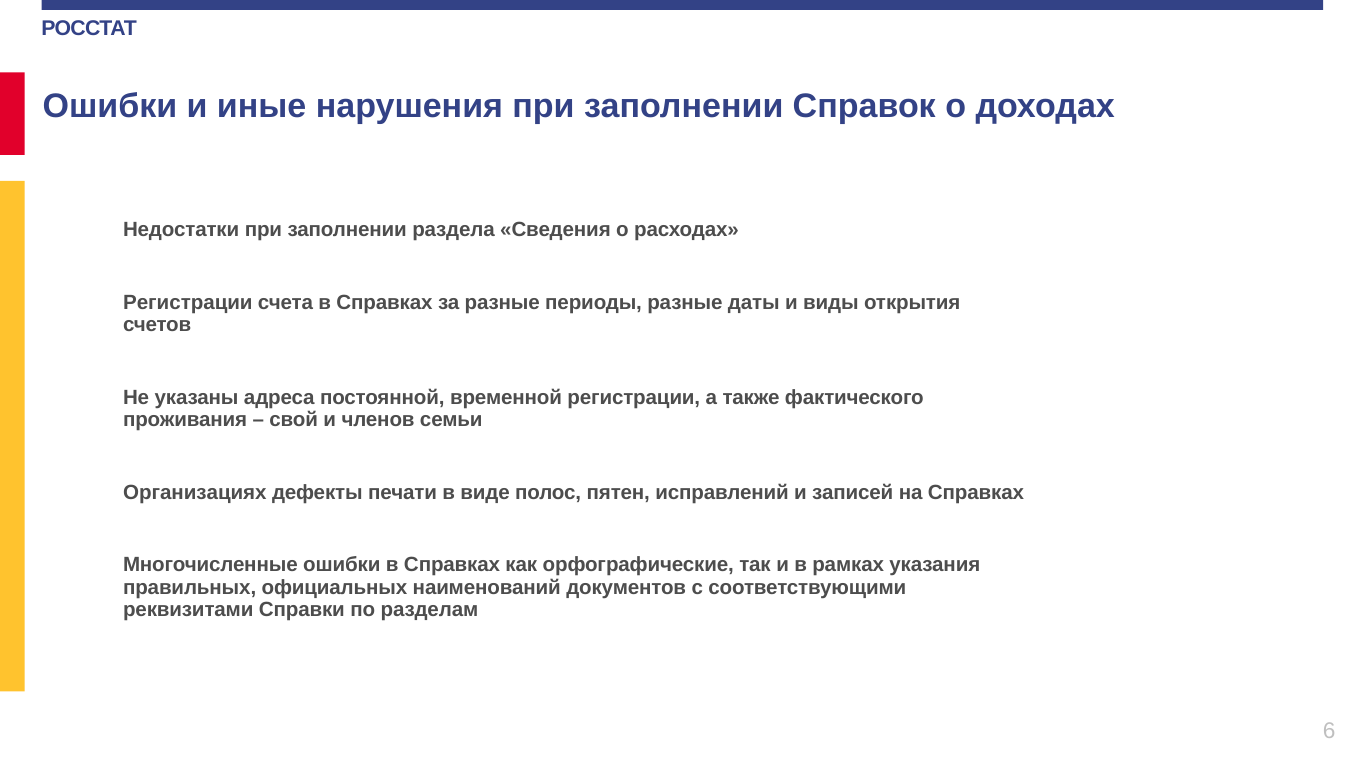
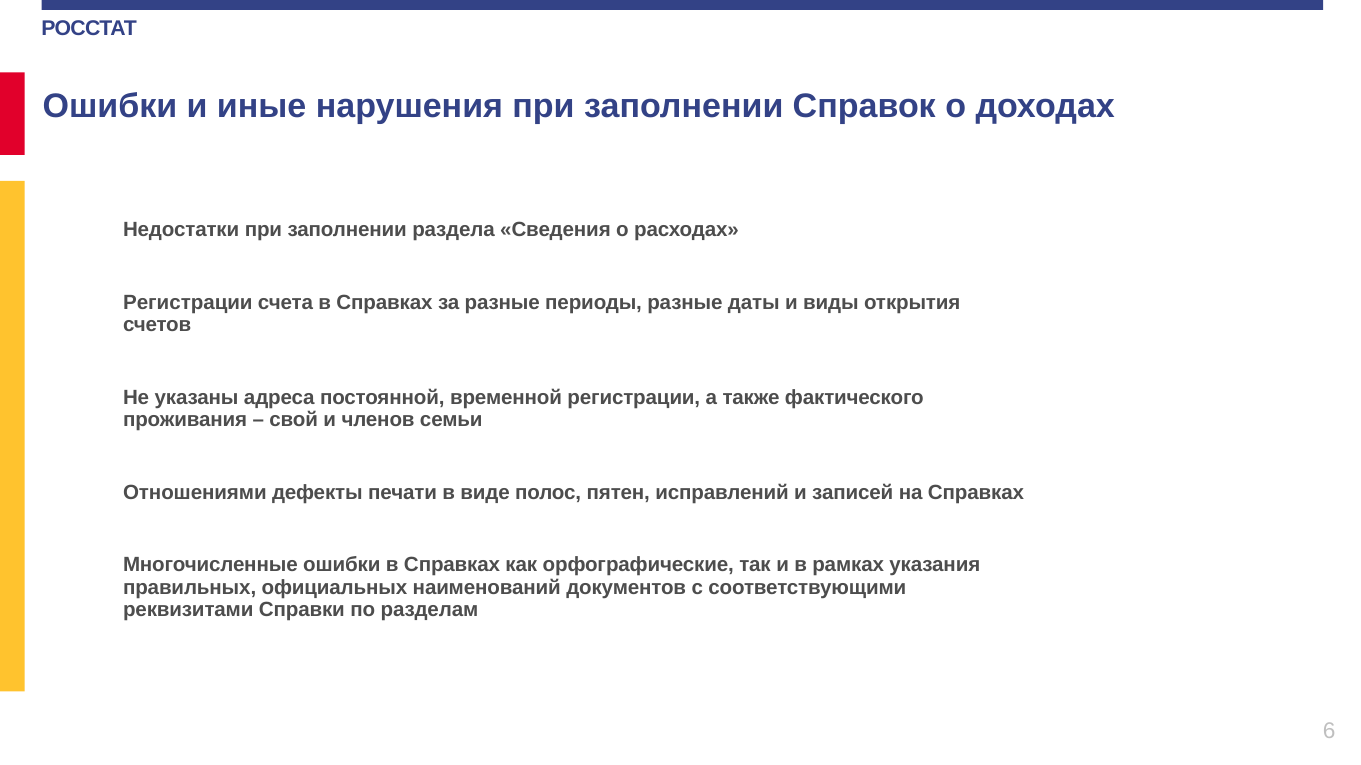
Организациях: Организациях -> Отношениями (195, 493)
